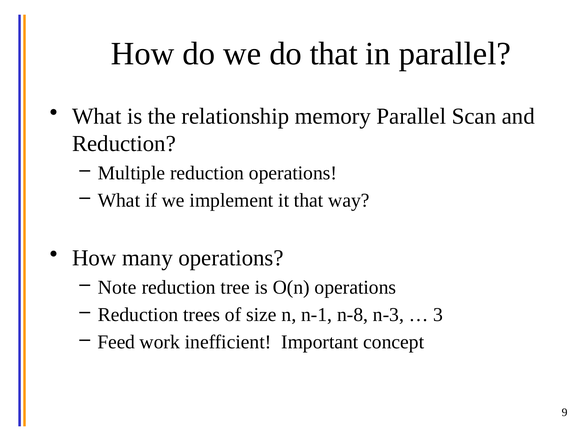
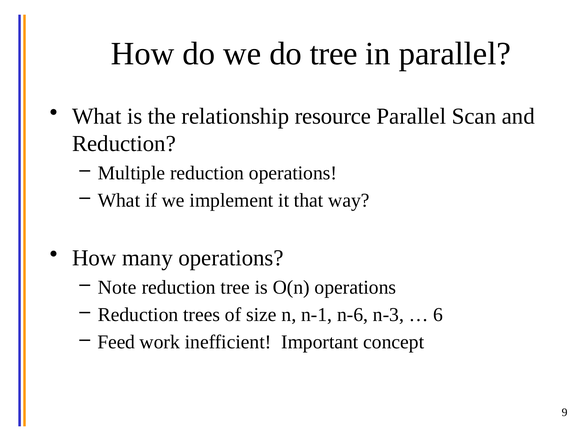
do that: that -> tree (334, 54)
memory: memory -> resource (333, 116)
n-8: n-8 -> n-6 (353, 315)
3: 3 -> 6 (438, 315)
